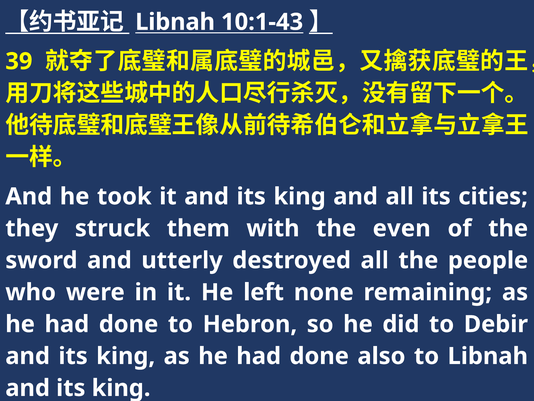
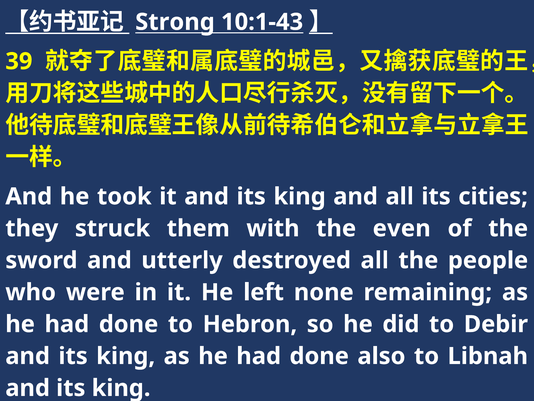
Libnah: Libnah -> Strong (175, 22)
